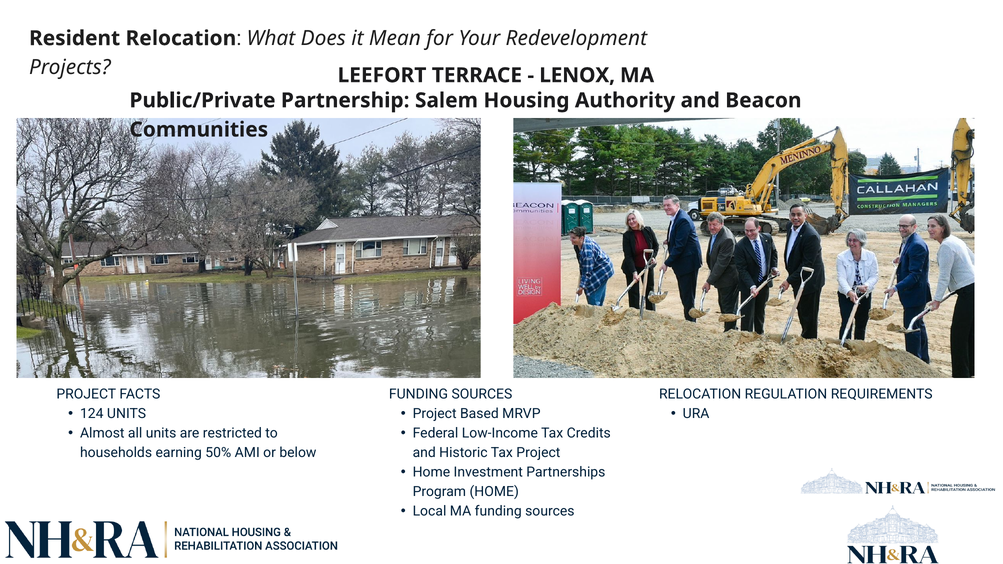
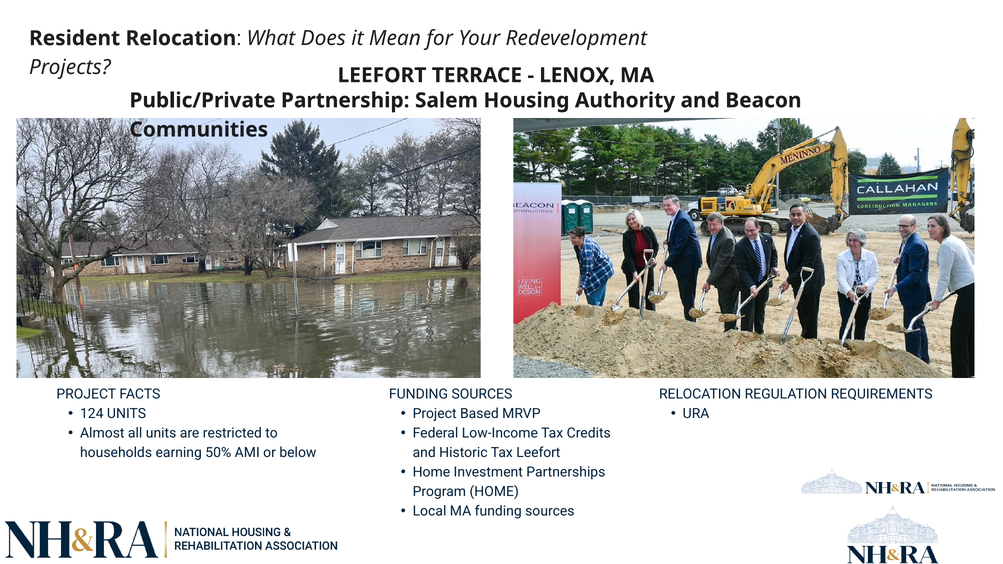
Tax Project: Project -> Leefort (538, 453)
